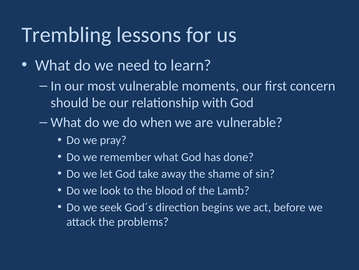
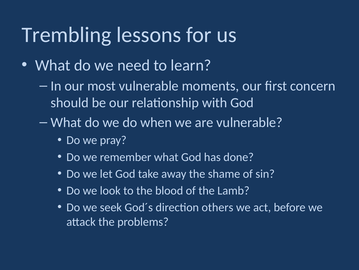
begins: begins -> others (217, 207)
